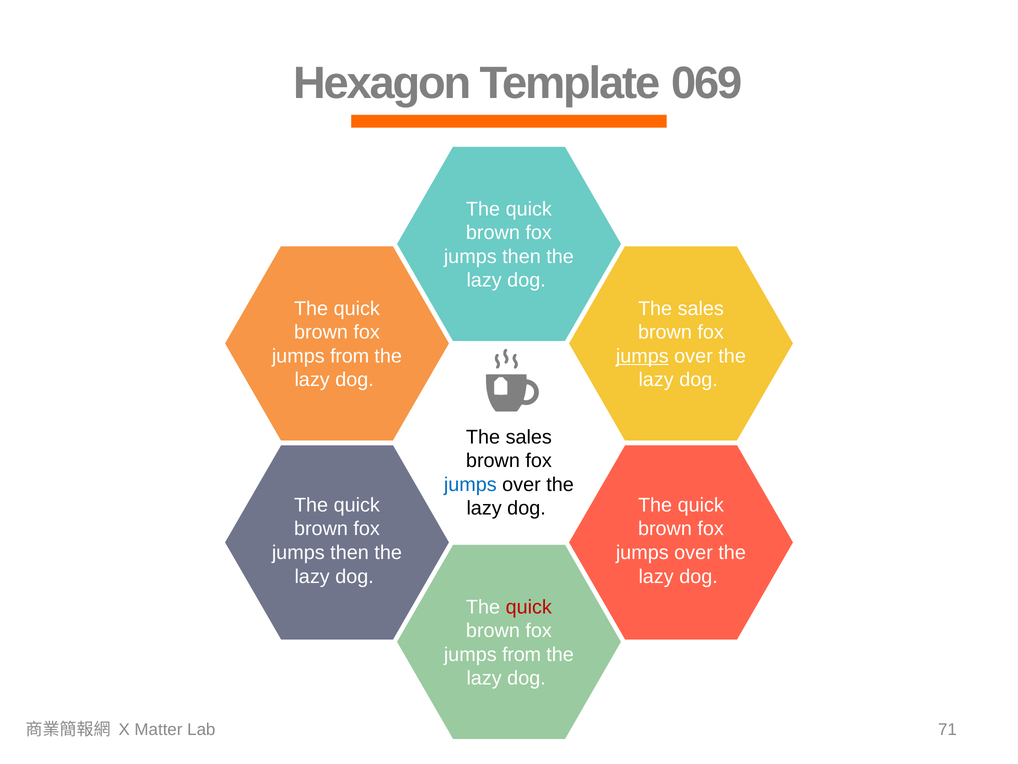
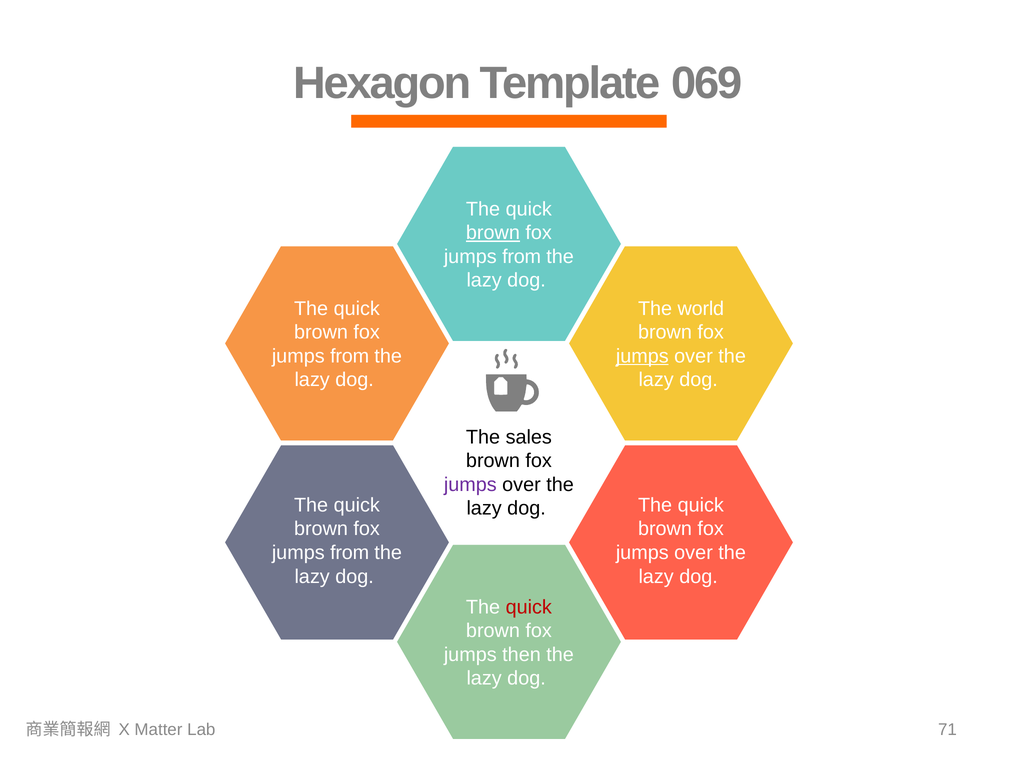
brown underline: none -> present (493, 233)
then: then -> from (522, 256)
sales: sales -> world (701, 308)
jumps colour: blue -> purple (470, 484)
then: then -> from (350, 552)
from: from -> then (522, 654)
